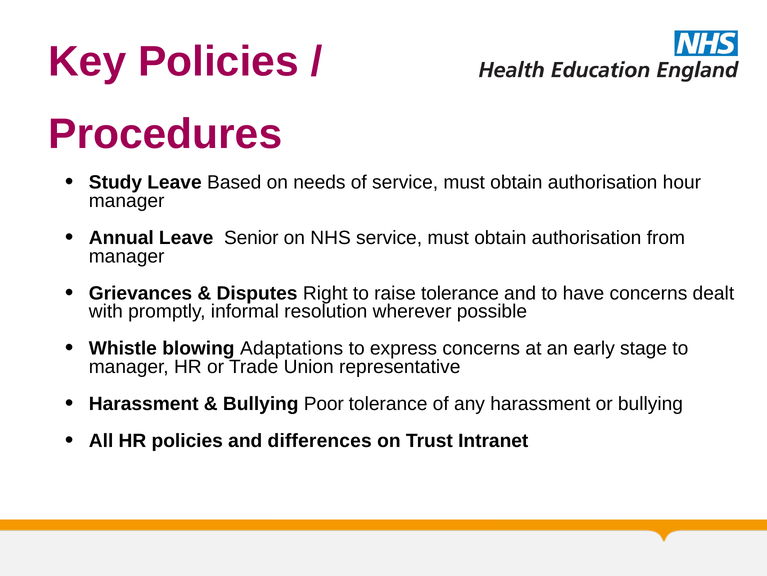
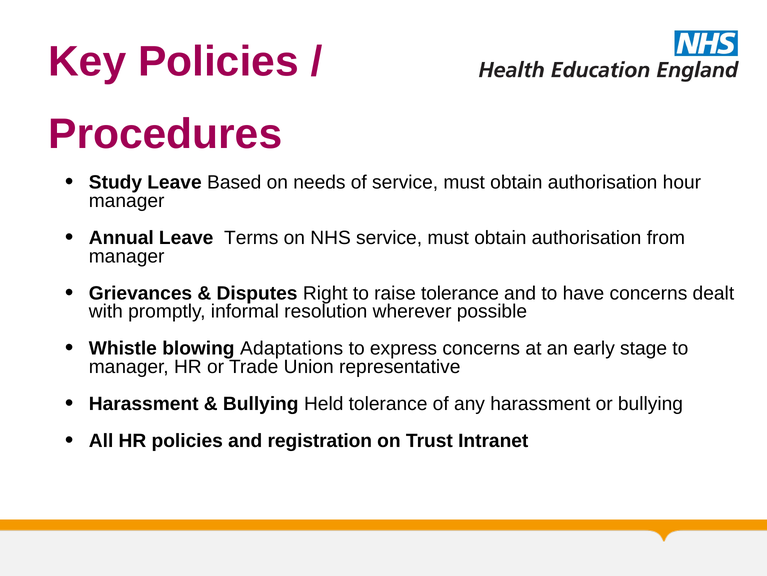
Senior: Senior -> Terms (251, 238)
Poor: Poor -> Held (324, 403)
differences: differences -> registration (320, 440)
